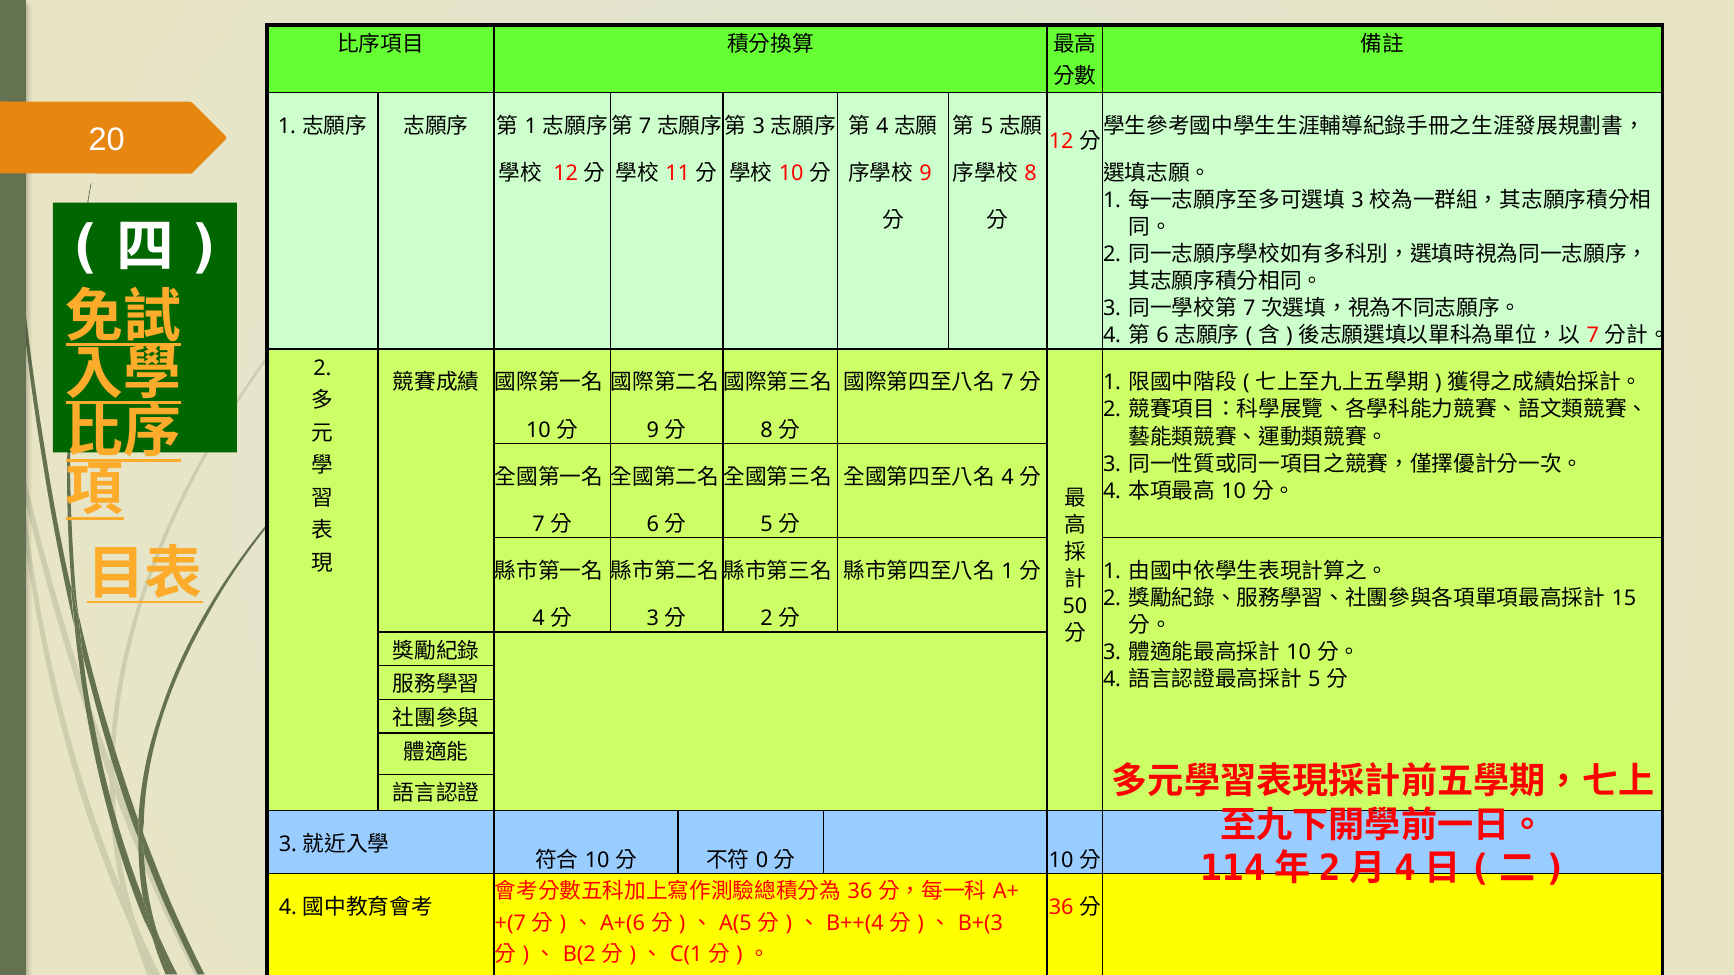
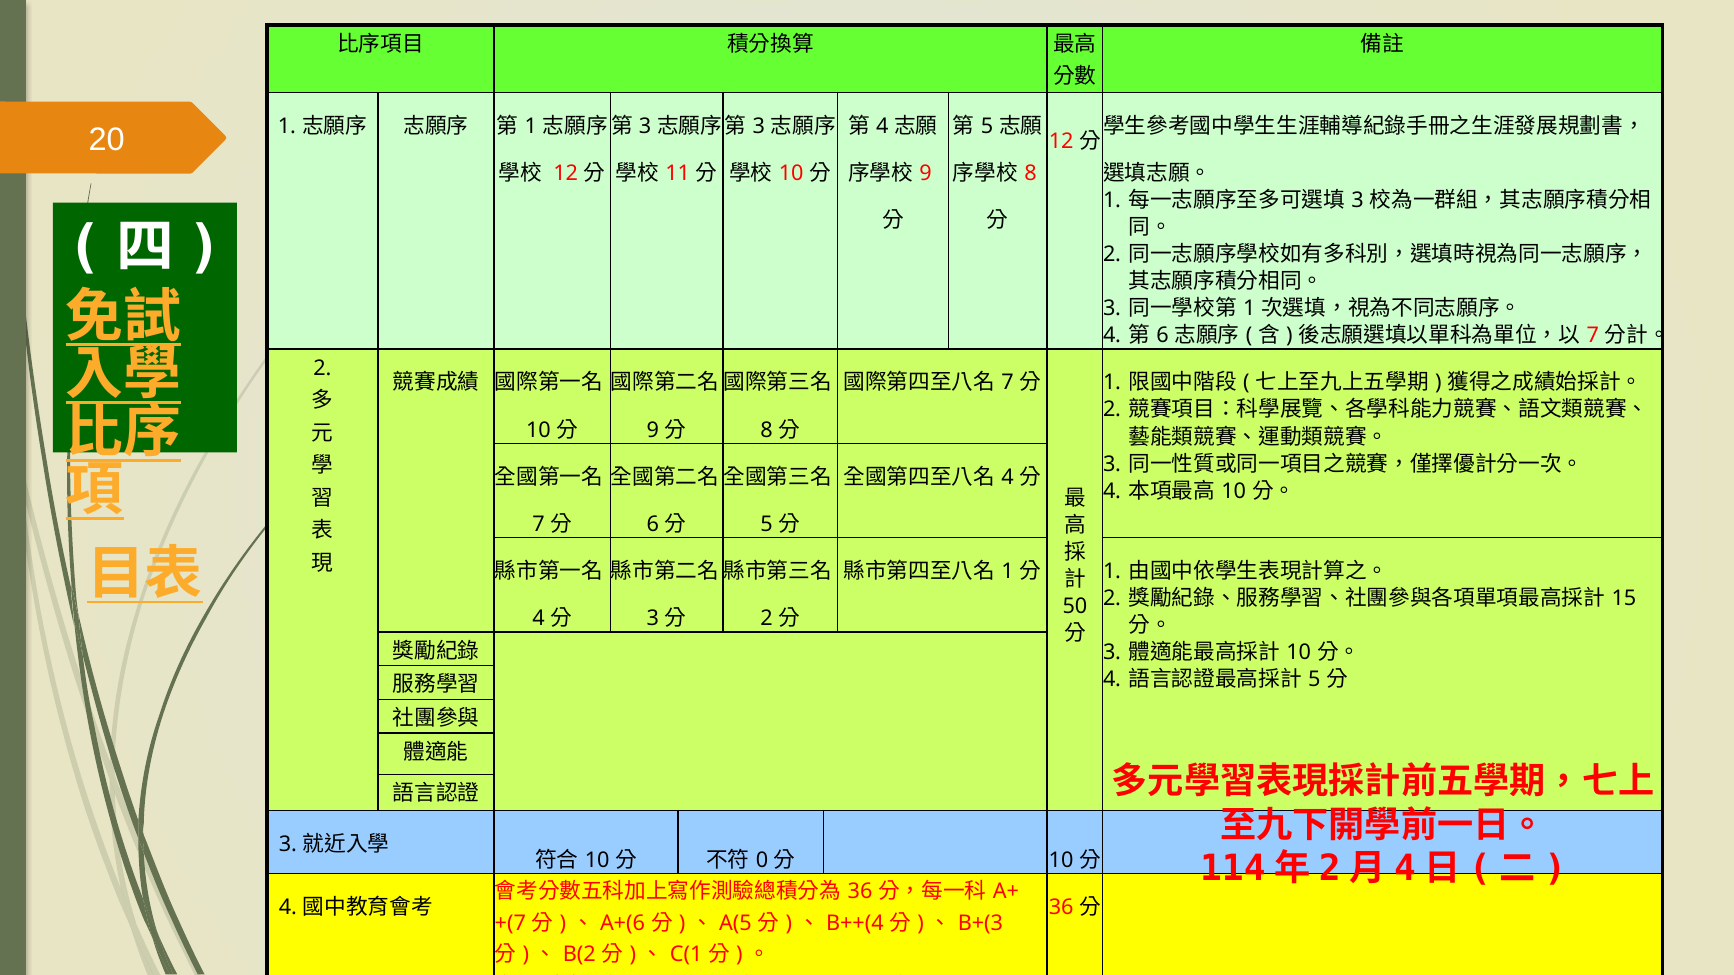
7: 7 -> 3 (645, 126)
7: 7 -> 1 (1249, 309)
